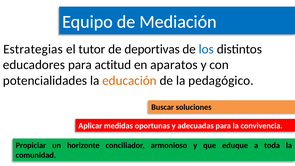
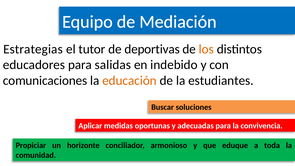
los colour: blue -> orange (206, 49)
actitud: actitud -> salidas (113, 65)
aparatos: aparatos -> indebido (174, 65)
potencialidades: potencialidades -> comunicaciones (45, 81)
pedagógico: pedagógico -> estudiantes (221, 81)
